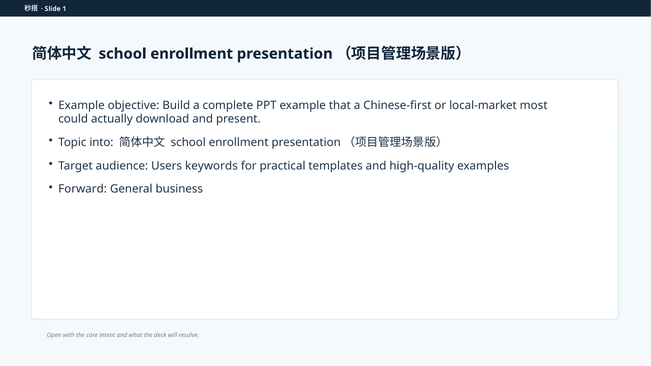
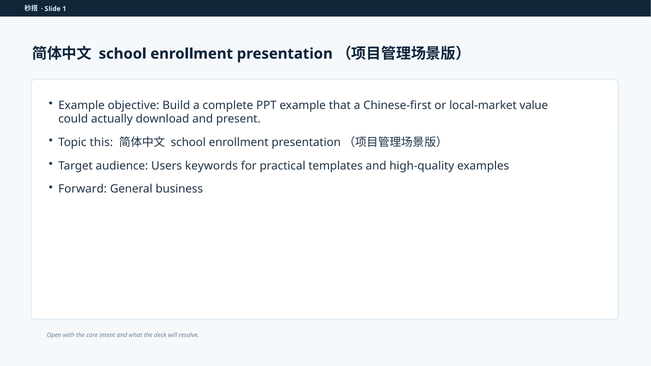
most: most -> value (534, 105)
into: into -> this (101, 143)
